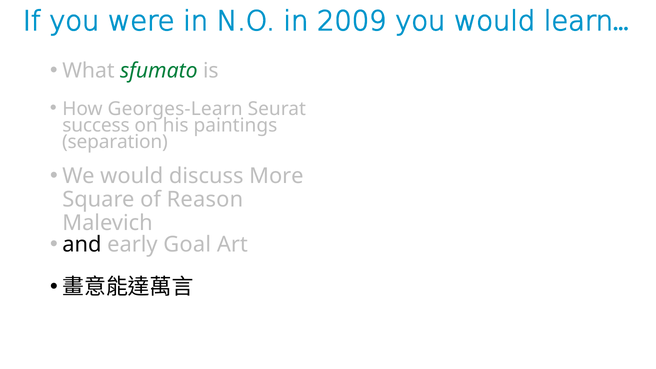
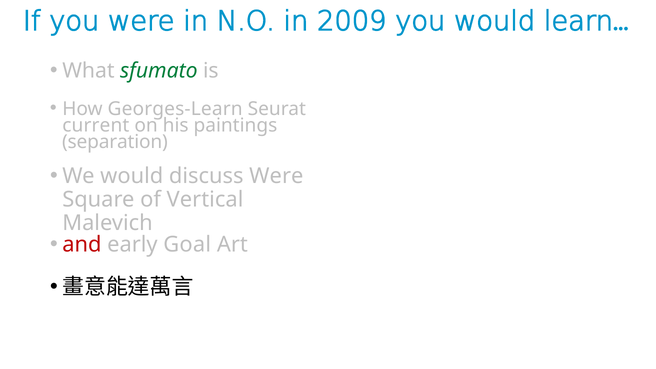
success: success -> current (96, 126)
discuss More: More -> Were (276, 176)
Reason: Reason -> Vertical (205, 199)
and colour: black -> red (82, 244)
